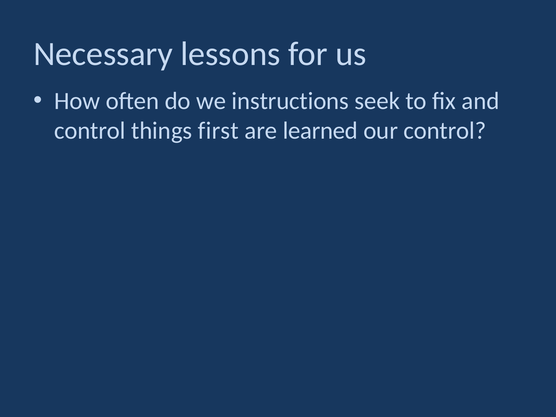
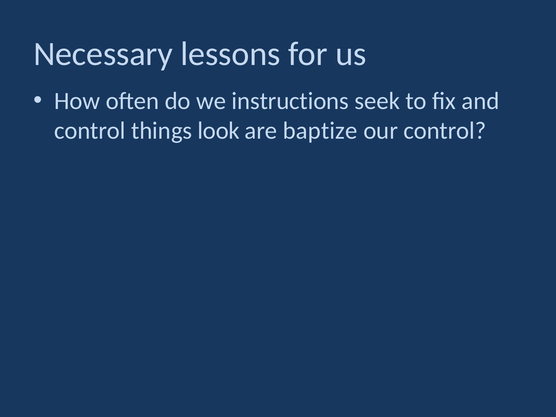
first: first -> look (219, 131)
learned: learned -> baptize (320, 131)
